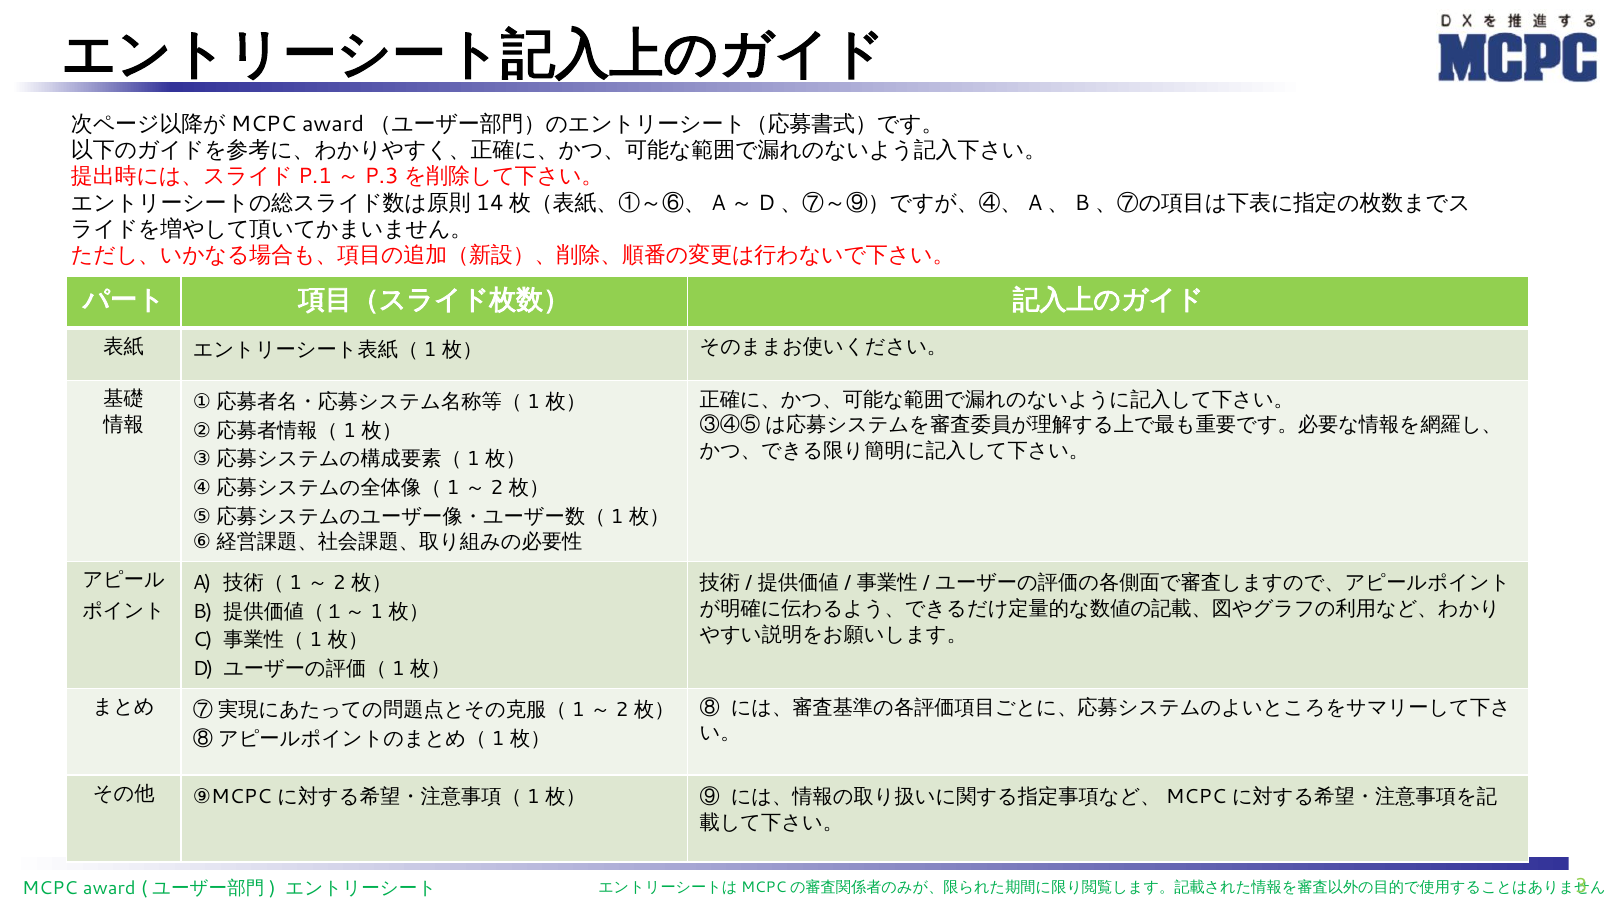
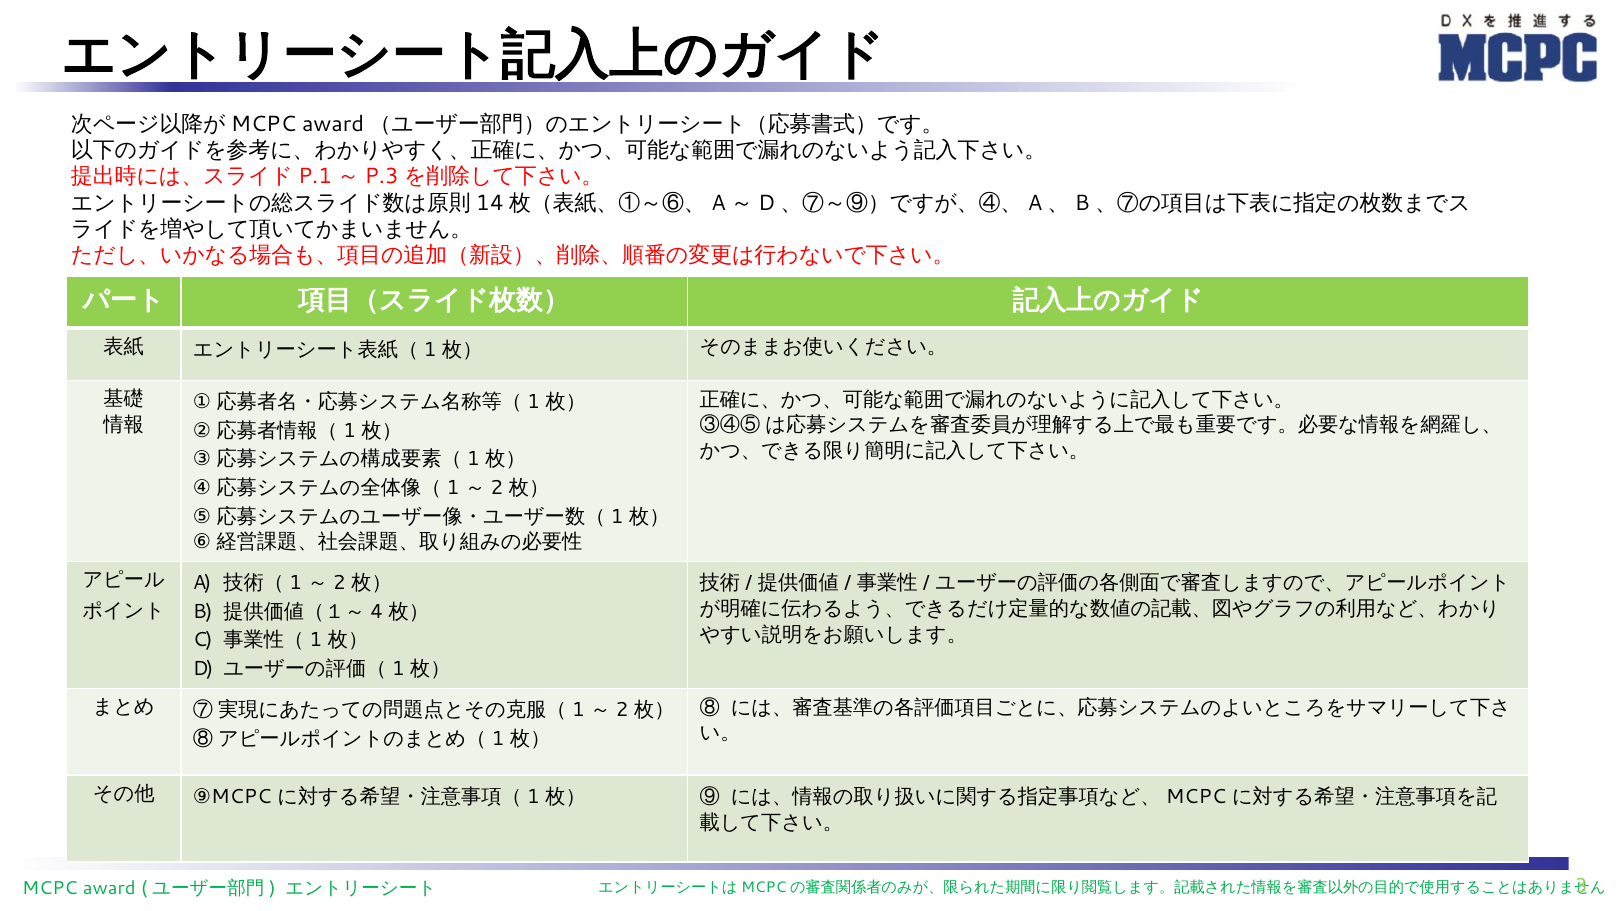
1: 1 -> 4 (377, 612)
